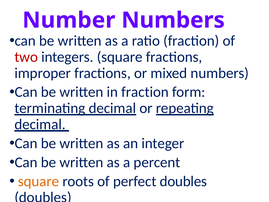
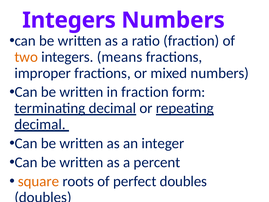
Number: Number -> Integers (69, 20)
two colour: red -> orange (26, 57)
integers square: square -> means (120, 57)
